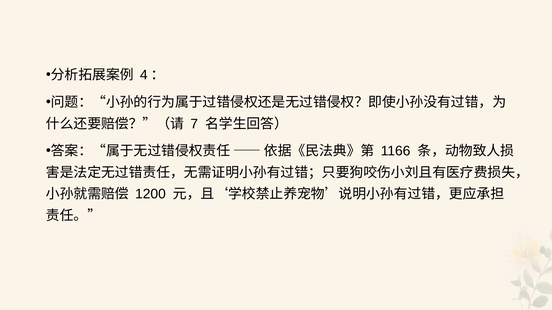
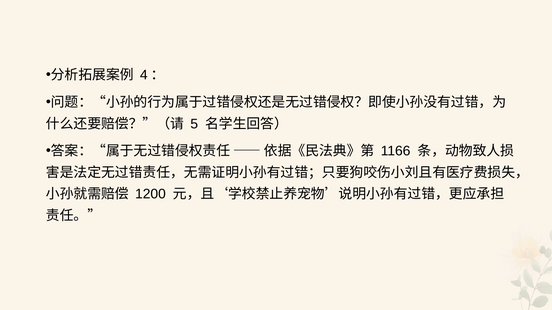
7: 7 -> 5 (194, 124)
